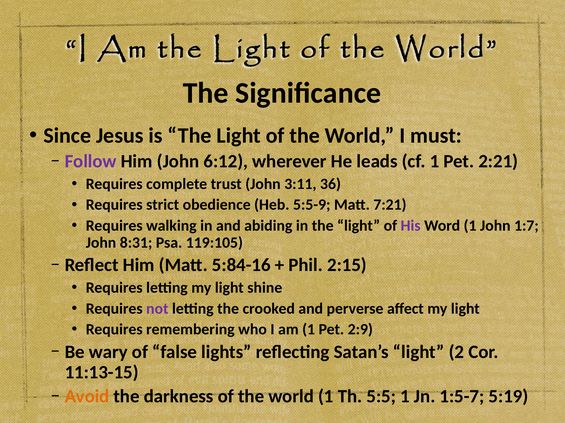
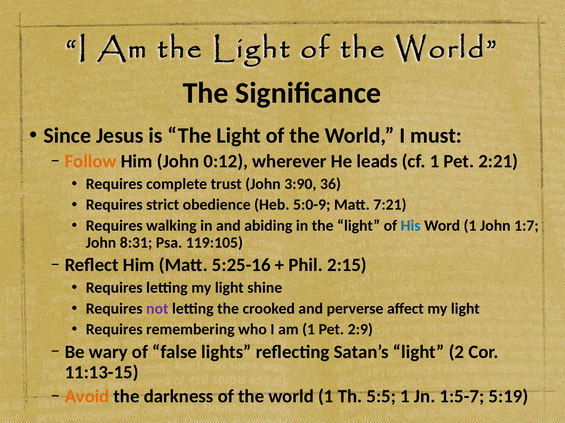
Follow colour: purple -> orange (91, 162)
6:12: 6:12 -> 0:12 (226, 162)
3:11: 3:11 -> 3:90 (300, 184)
5:5-9: 5:5-9 -> 5:0-9 (312, 205)
His colour: purple -> blue (411, 226)
5:84-16: 5:84-16 -> 5:25-16 (241, 266)
